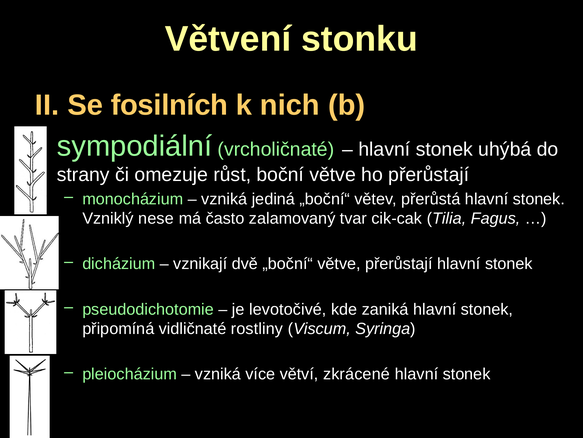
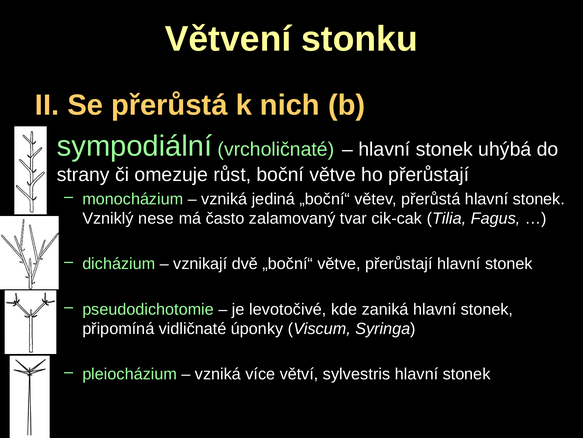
Se fosilních: fosilních -> přerůstá (169, 105)
rostliny: rostliny -> úponky (257, 328)
zkrácené: zkrácené -> sylvestris (357, 374)
